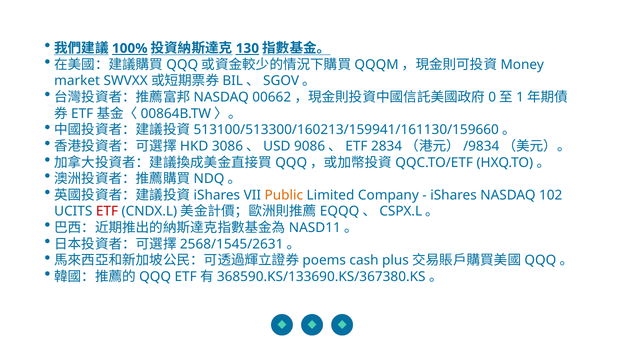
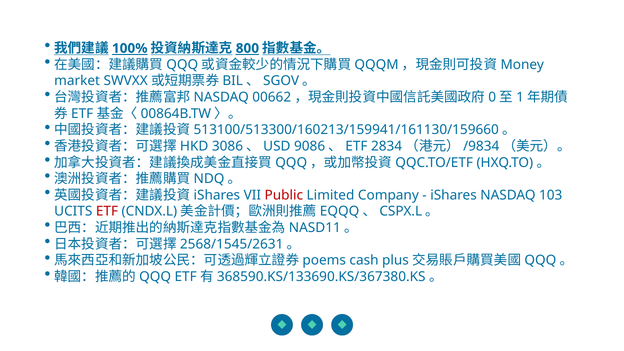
130: 130 -> 800 (247, 48)
Public colour: orange -> red (284, 195)
102: 102 -> 103 (551, 195)
